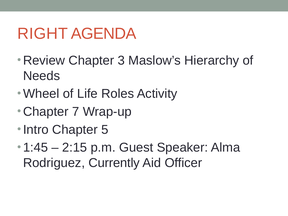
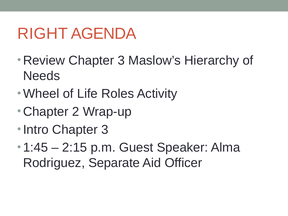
7: 7 -> 2 (76, 112)
Intro Chapter 5: 5 -> 3 (105, 130)
Currently: Currently -> Separate (114, 163)
